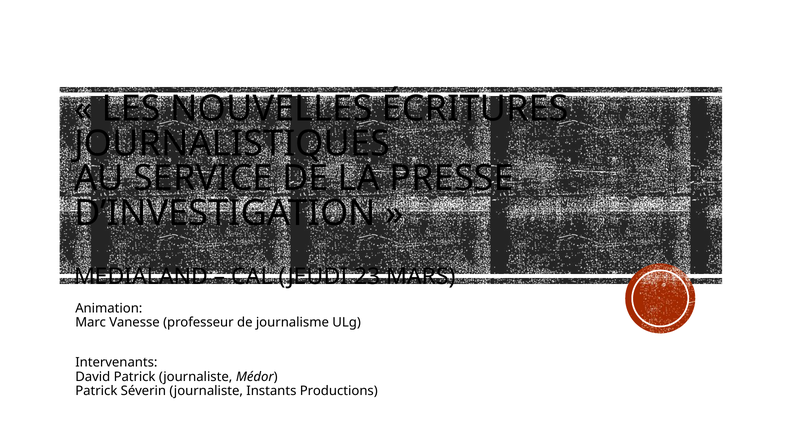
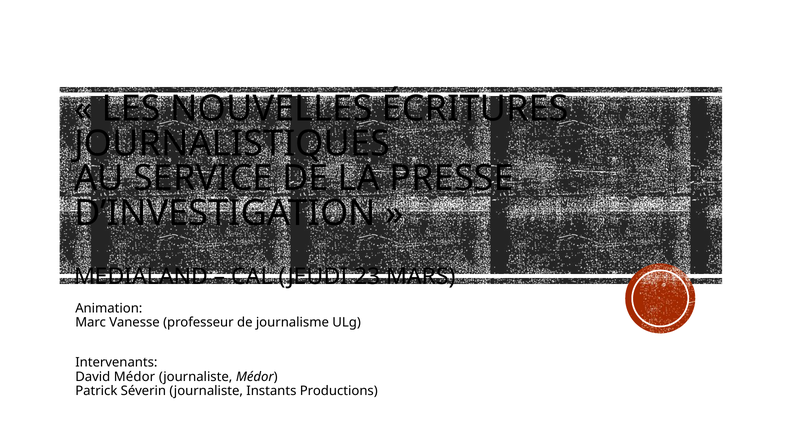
David Patrick: Patrick -> Médor (134, 377)
